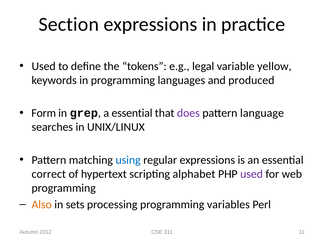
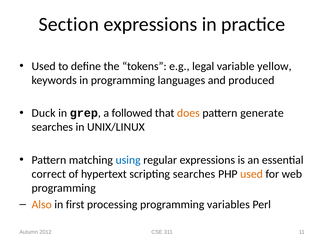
Form: Form -> Duck (44, 113)
a essential: essential -> followed (132, 113)
does colour: purple -> orange (188, 113)
language: language -> generate (262, 113)
scripting alphabet: alphabet -> searches (194, 174)
used colour: purple -> orange (252, 174)
sets: sets -> first (75, 204)
